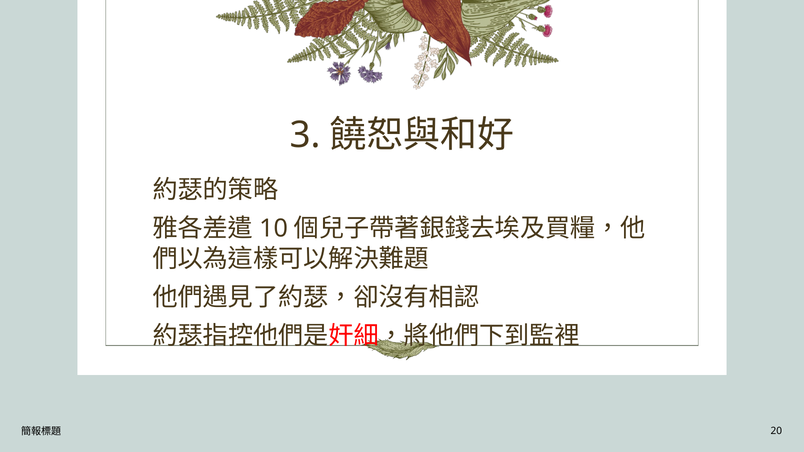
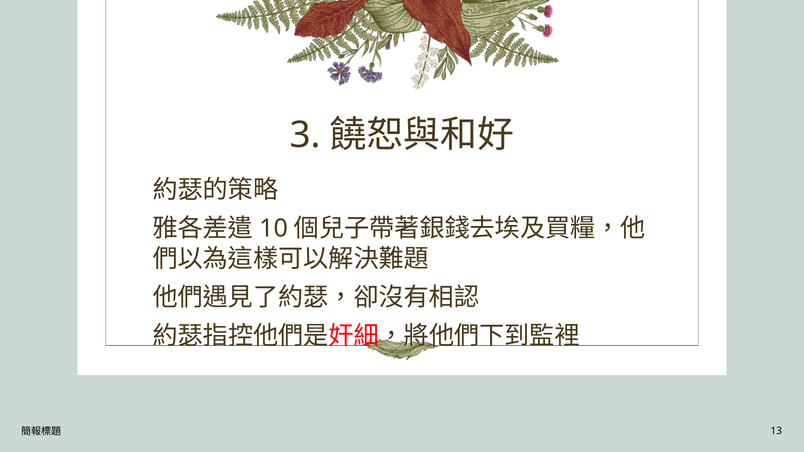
20: 20 -> 13 (776, 431)
